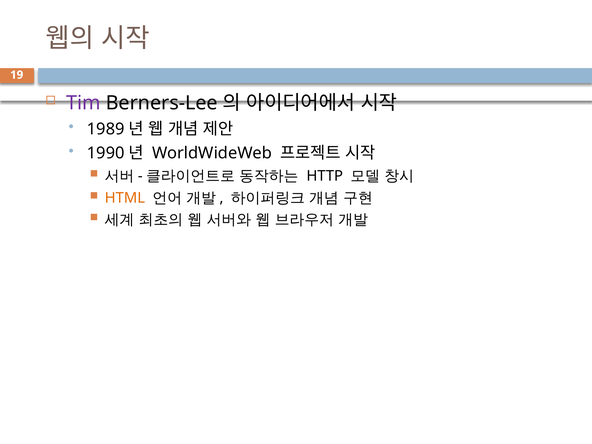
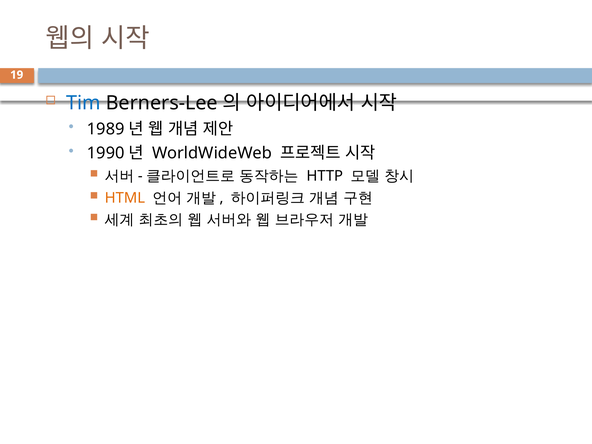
Tim colour: purple -> blue (83, 103)
